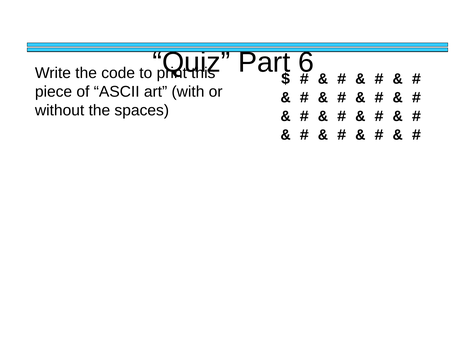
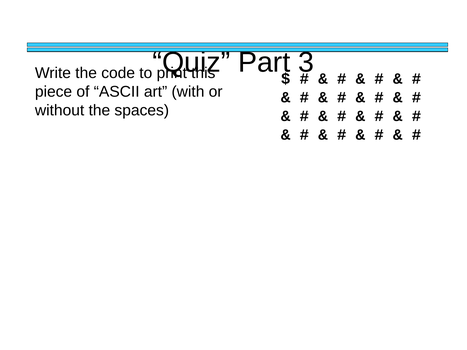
6: 6 -> 3 (306, 62)
